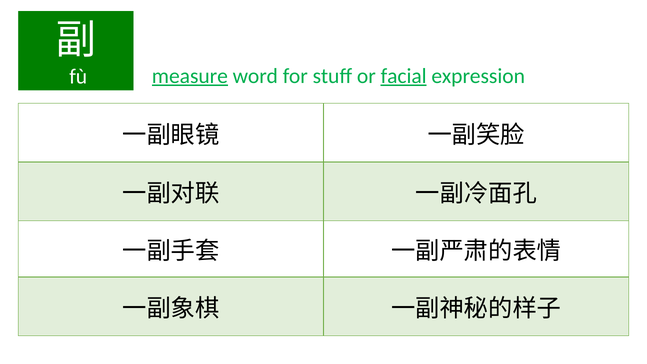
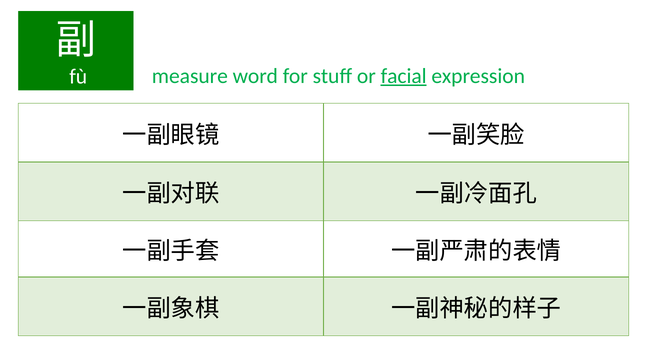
measure underline: present -> none (190, 76)
